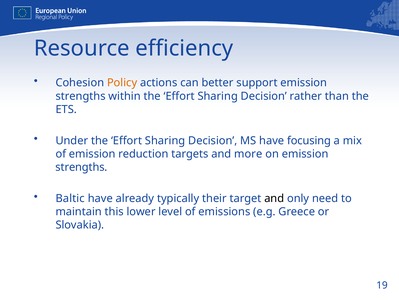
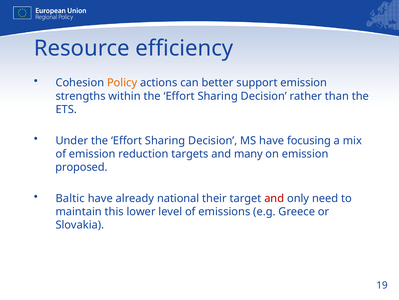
more: more -> many (248, 154)
strengths: strengths -> proposed (81, 167)
typically: typically -> national (178, 198)
and colour: black -> red (274, 198)
